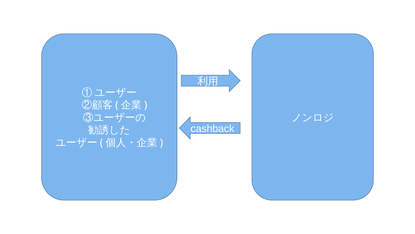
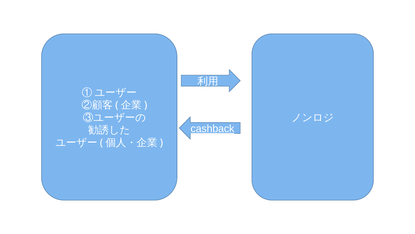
cashback underline: none -> present (212, 128)
